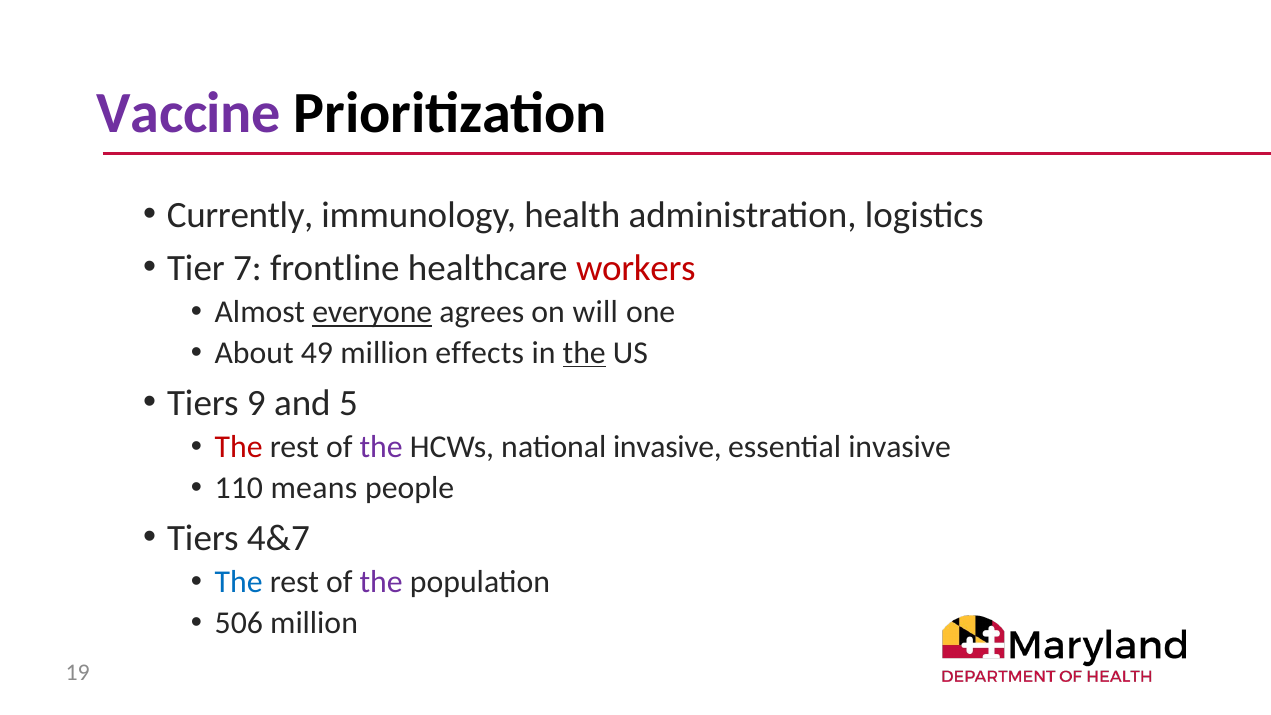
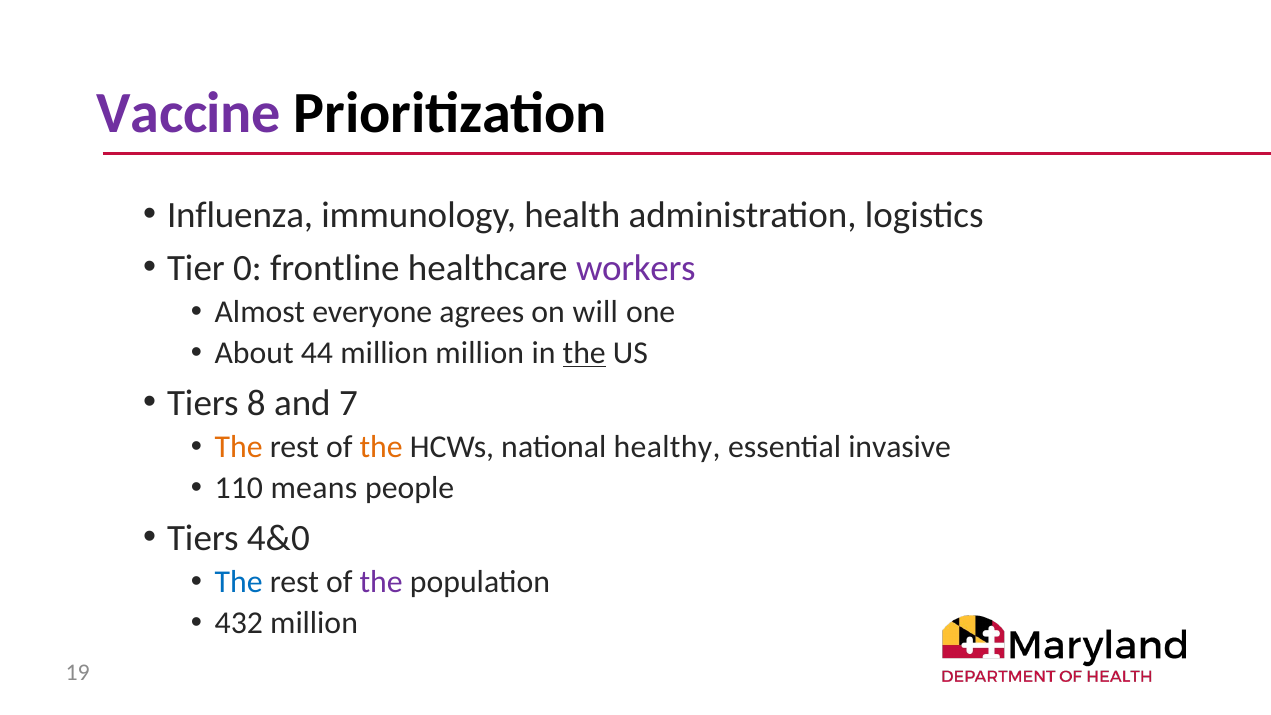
Currently: Currently -> Influenza (240, 215)
7: 7 -> 0 (247, 268)
workers colour: red -> purple (636, 268)
everyone underline: present -> none (372, 312)
49: 49 -> 44 (317, 353)
million effects: effects -> million (480, 353)
9: 9 -> 8 (256, 403)
5: 5 -> 7 (348, 403)
The colour: red -> orange (239, 447)
the colour: purple -> orange (381, 447)
national invasive: invasive -> healthy (667, 447)
4&7: 4&7 -> 4&0 (278, 538)
506: 506 -> 432 (239, 623)
